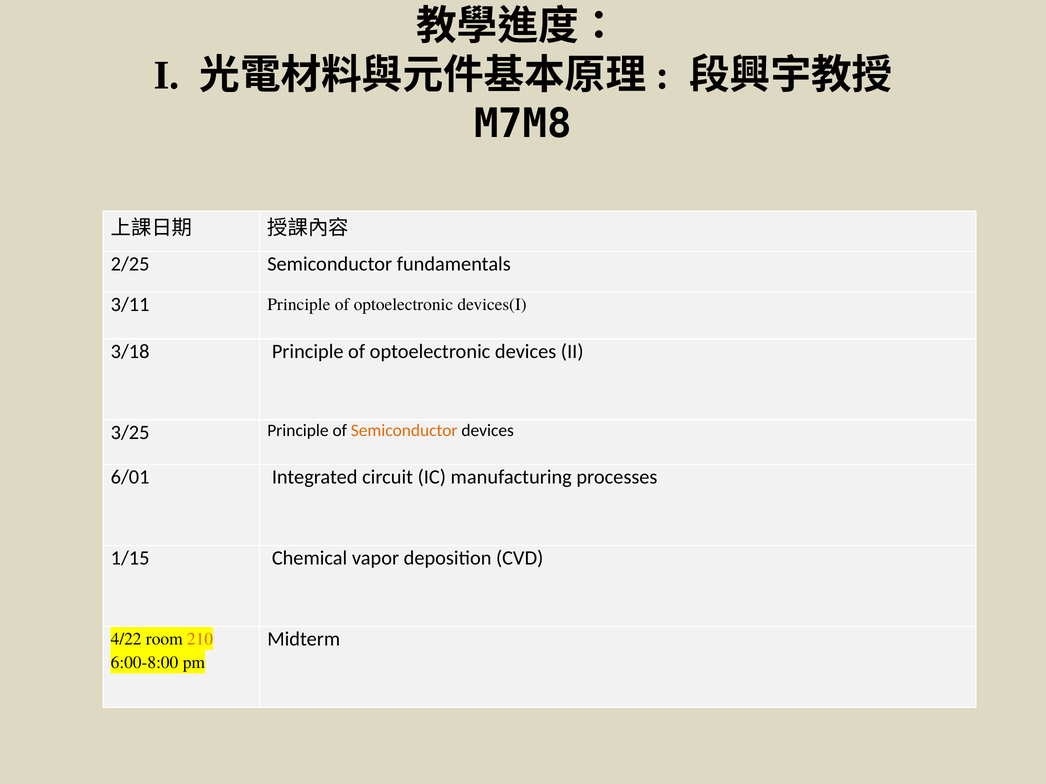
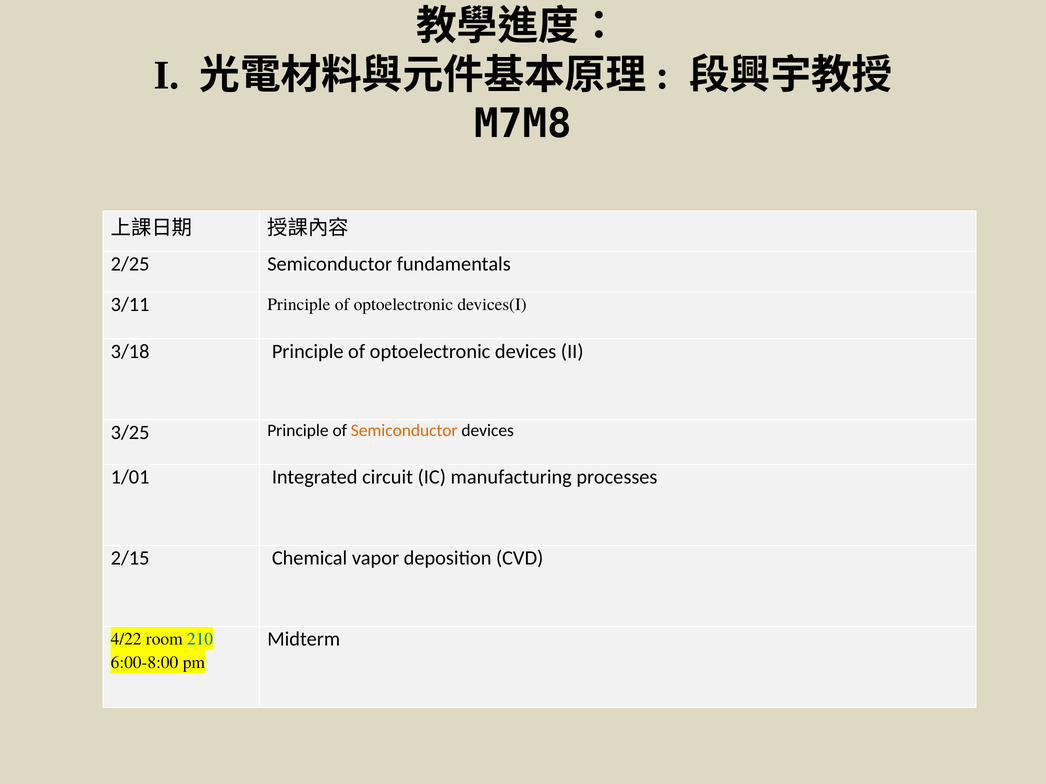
6/01: 6/01 -> 1/01 (130, 477)
1/15: 1/15 -> 2/15 (130, 558)
210 colour: orange -> blue (200, 640)
